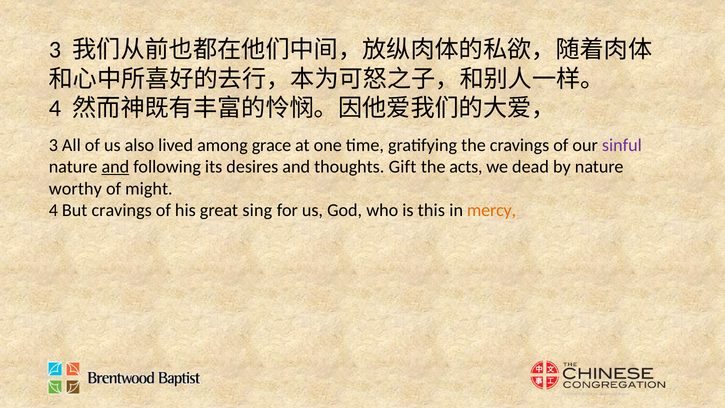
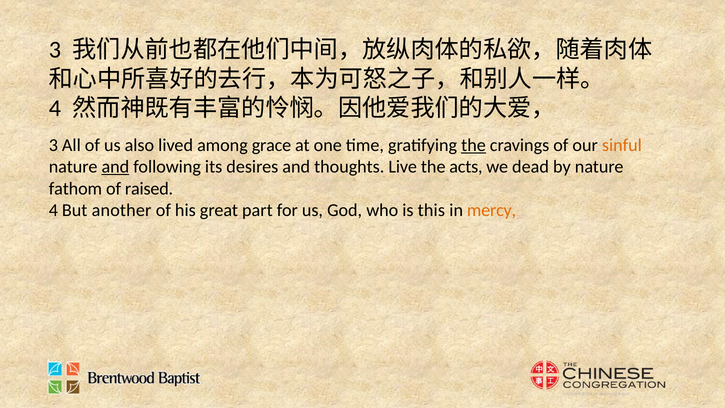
the underline: none -> present (474, 145)
sinful colour: purple -> orange (622, 145)
Gift: Gift -> Live (403, 167)
worthy: worthy -> fathom (75, 189)
might: might -> raised (149, 189)
But cravings: cravings -> another (122, 210)
sing: sing -> part (257, 210)
